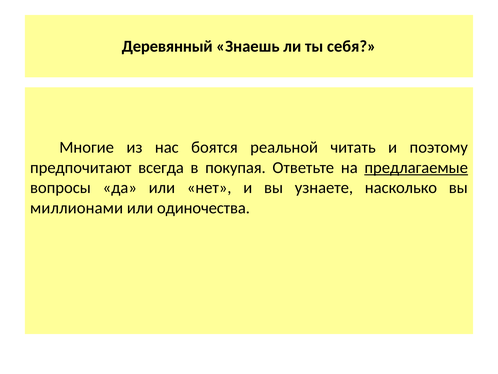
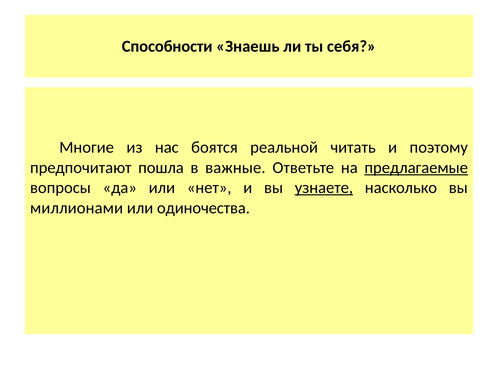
Деревянный: Деревянный -> Способности (167, 46)
всегда: всегда -> пошла (161, 167)
покупая: покупая -> важные (235, 167)
узнаете underline: none -> present (324, 188)
